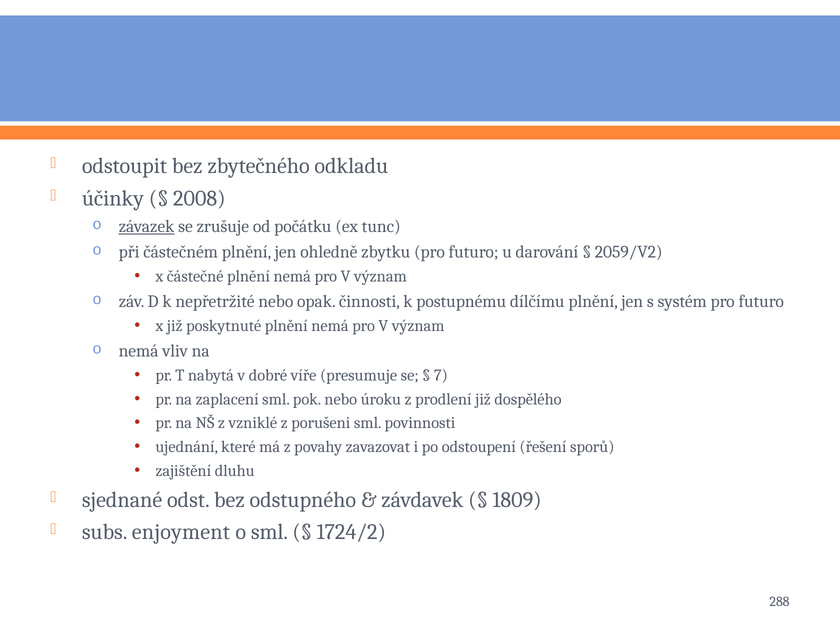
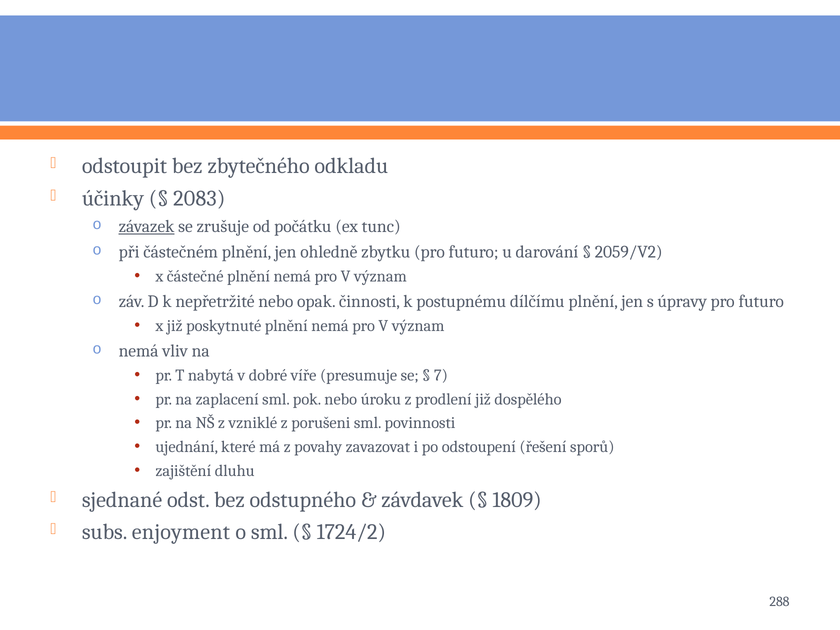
2008: 2008 -> 2083 (199, 198)
systém: systém -> úpravy (682, 301)
